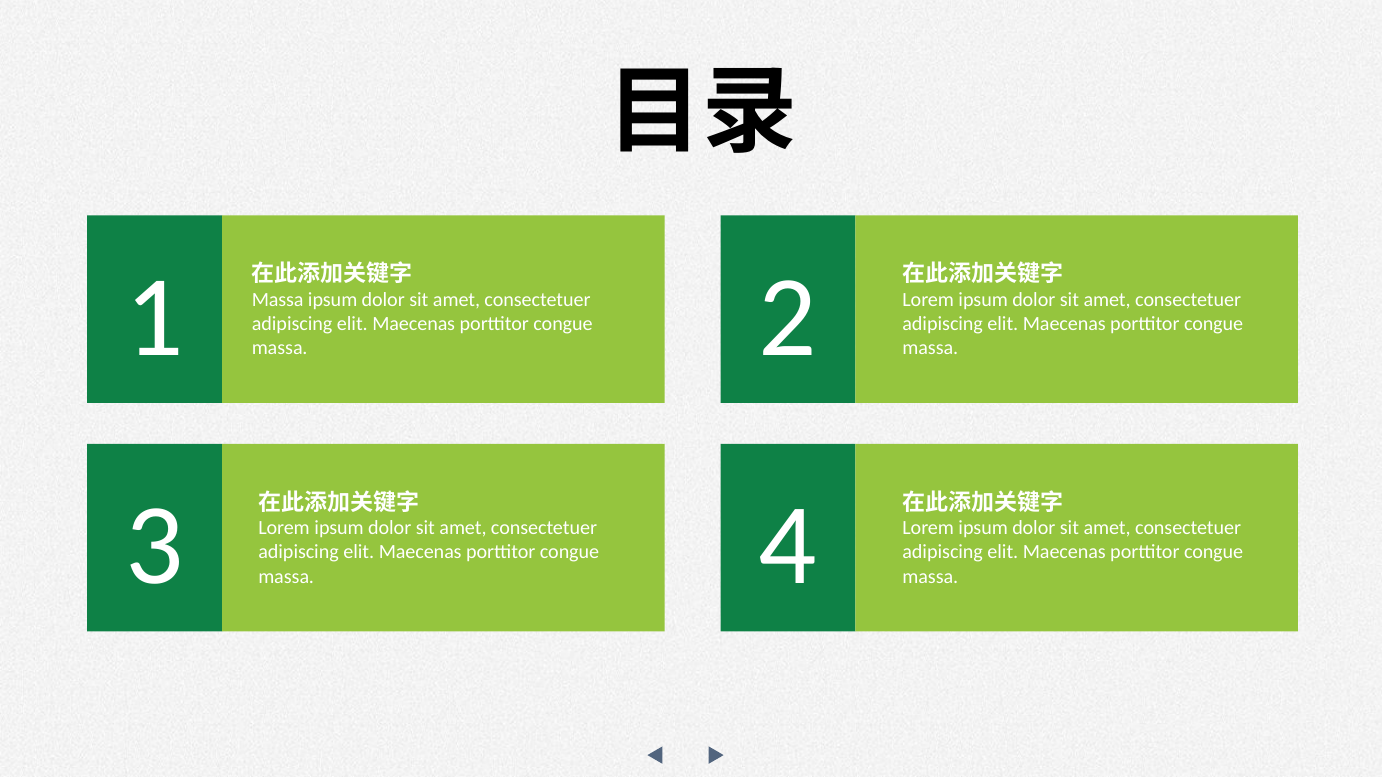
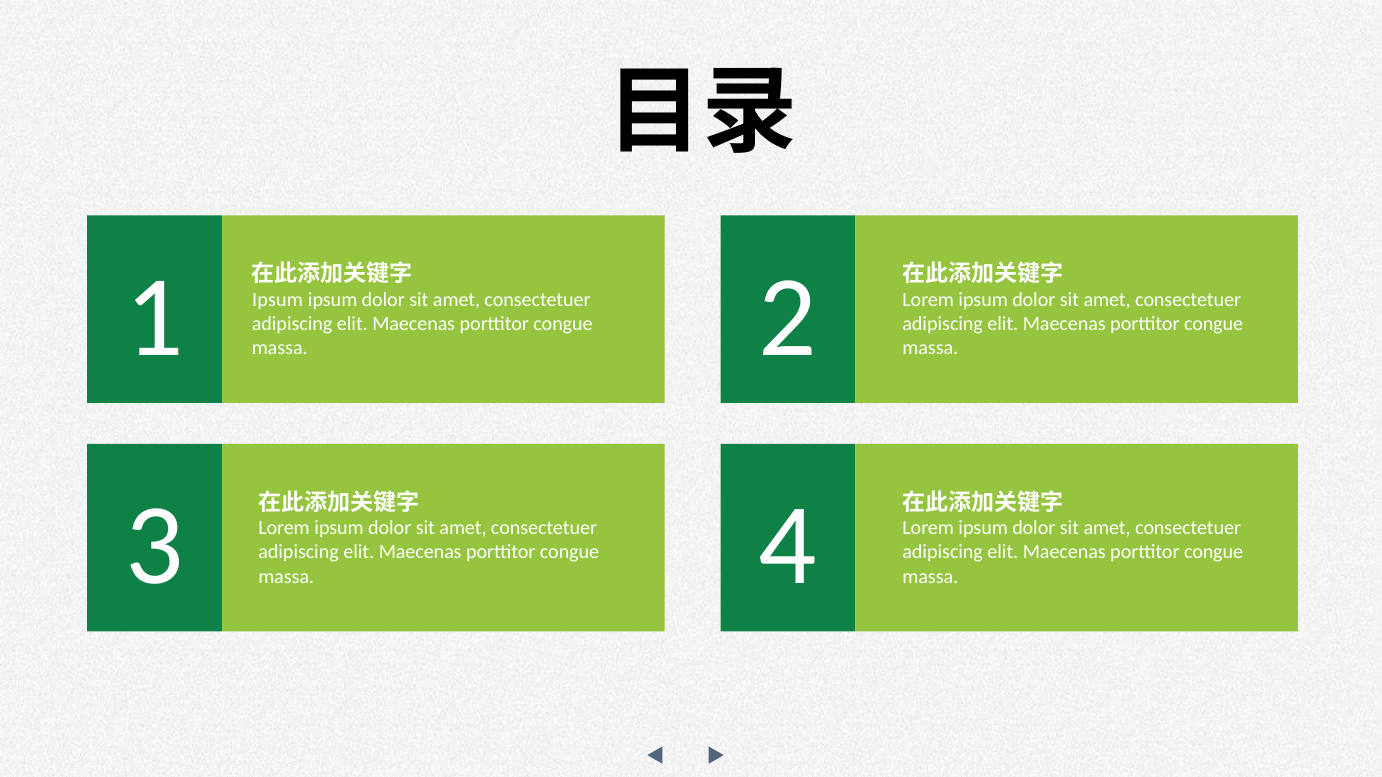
Massa: Massa -> Ipsum (277, 300)
